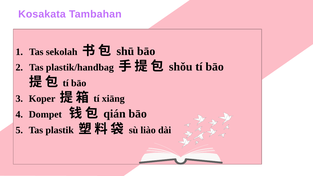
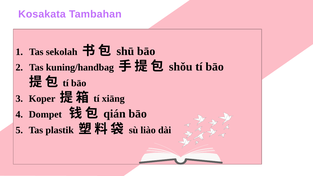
plastik/handbag: plastik/handbag -> kuning/handbag (80, 68)
